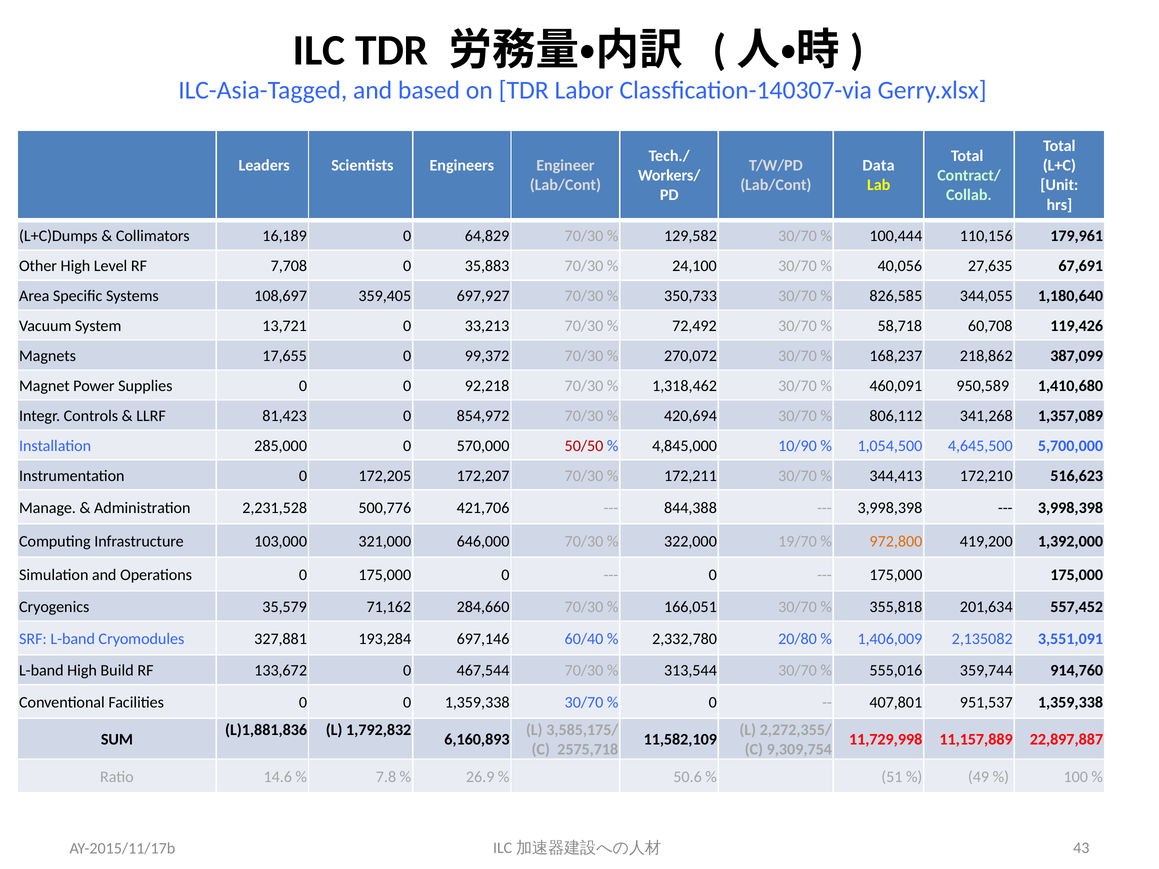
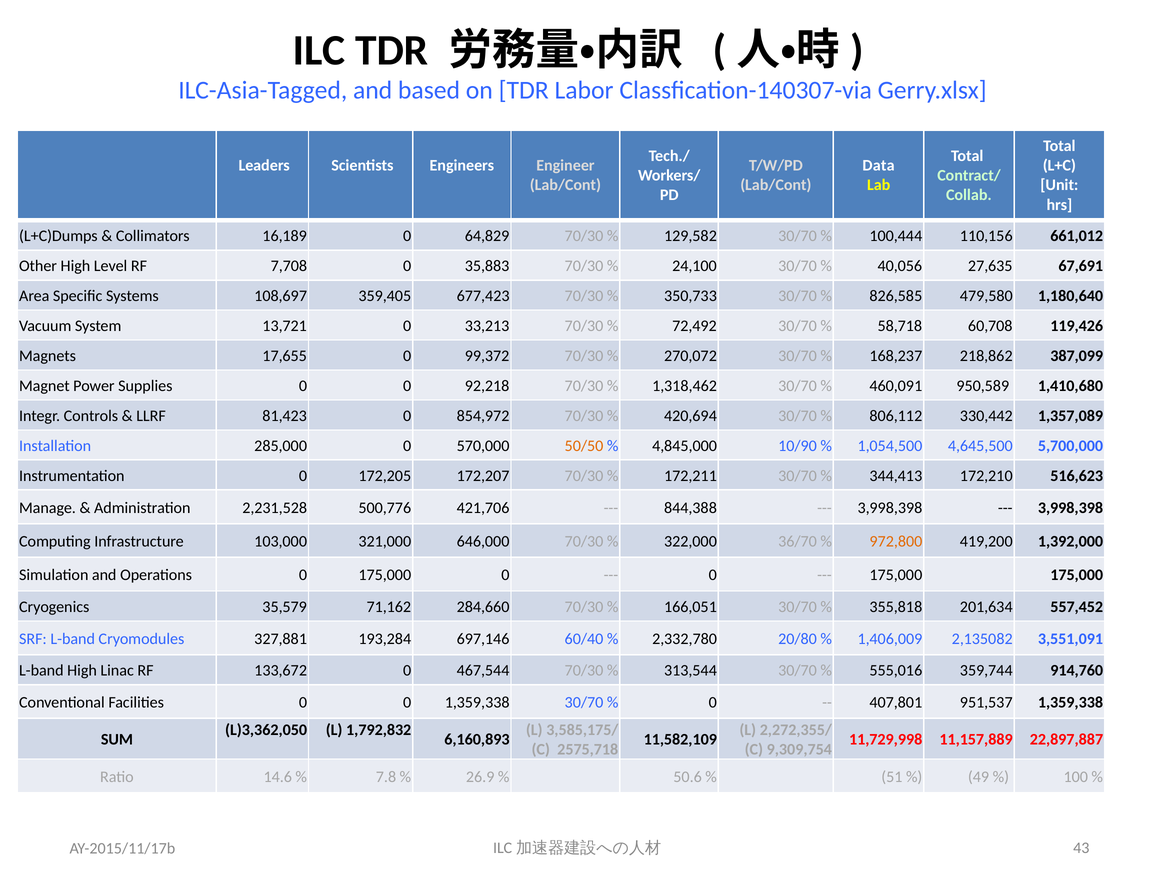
179,961: 179,961 -> 661,012 (1077, 236)
697,927: 697,927 -> 677,423 (483, 296)
344,055: 344,055 -> 479,580 (986, 296)
341,268: 341,268 -> 330,442 (986, 416)
50/50 colour: red -> orange (584, 446)
19/70: 19/70 -> 36/70 (797, 542)
Build: Build -> Linac (117, 671)
L)1,881,836: L)1,881,836 -> L)3,362,050 (266, 730)
